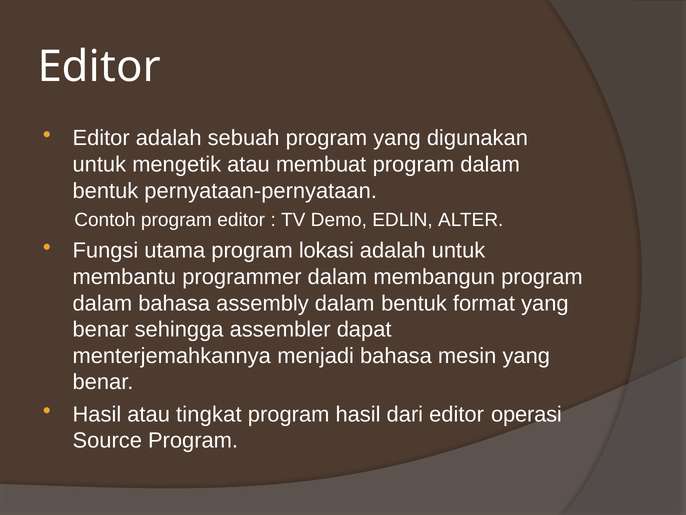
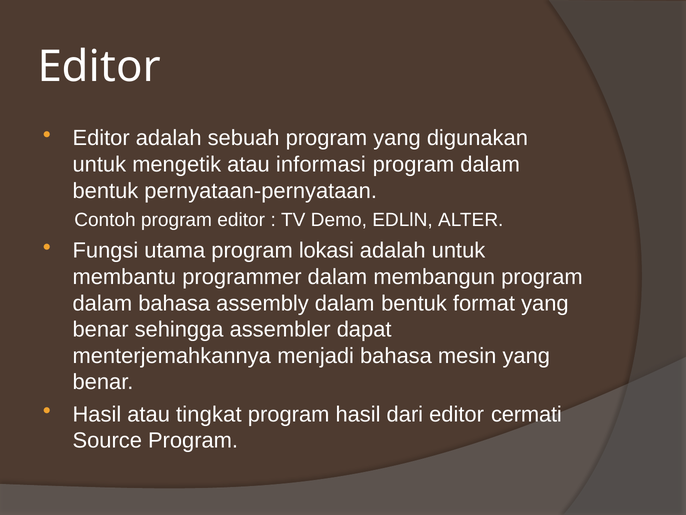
membuat: membuat -> informasi (321, 164)
operasi: operasi -> cermati (526, 414)
